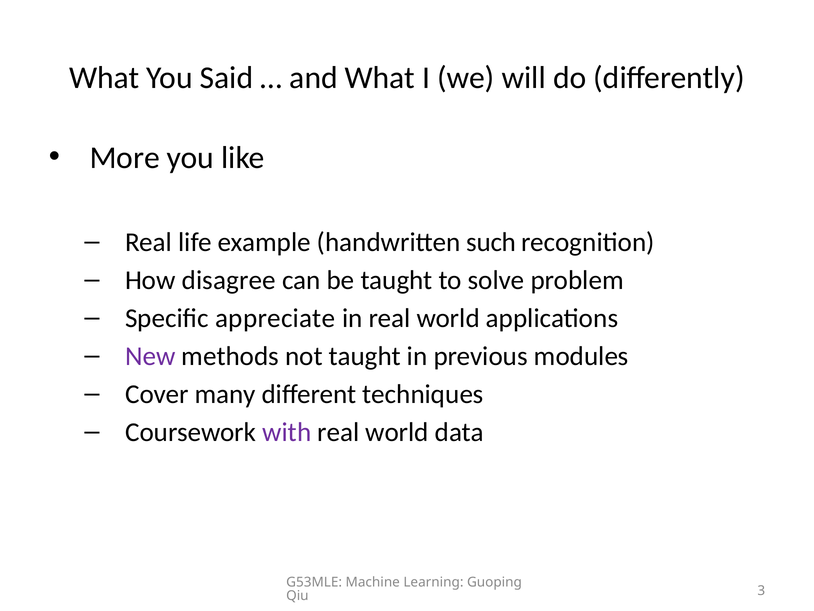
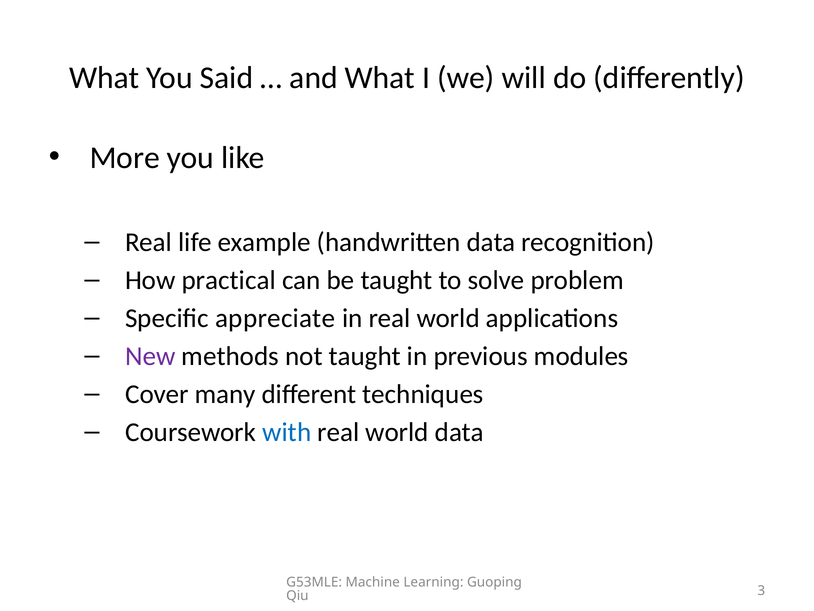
handwritten such: such -> data (491, 242)
disagree: disagree -> practical (229, 280)
with colour: purple -> blue (287, 432)
